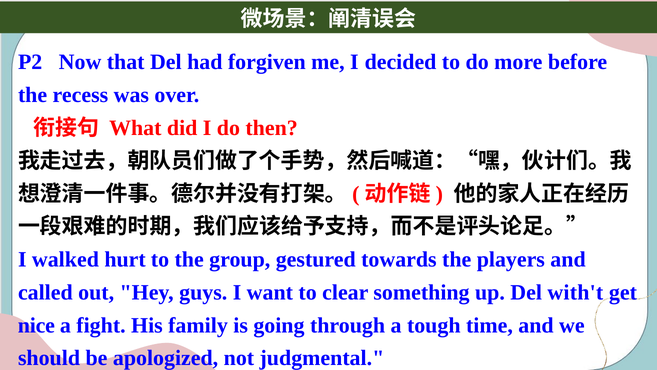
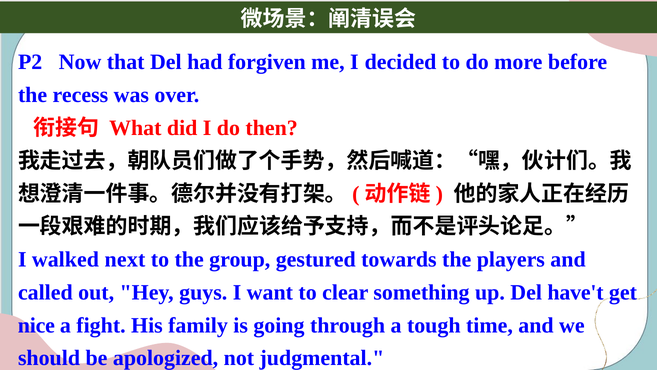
hurt: hurt -> next (125, 259)
with't: with't -> have't (576, 292)
